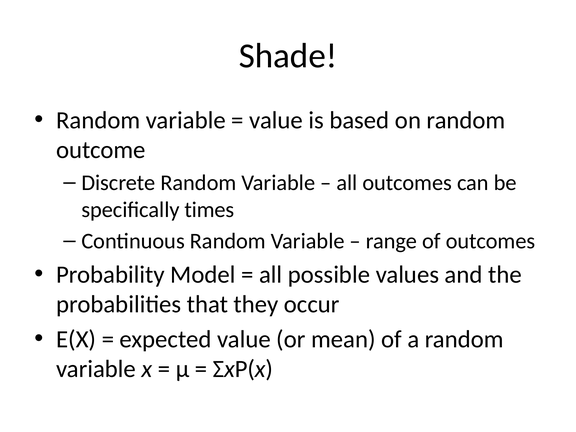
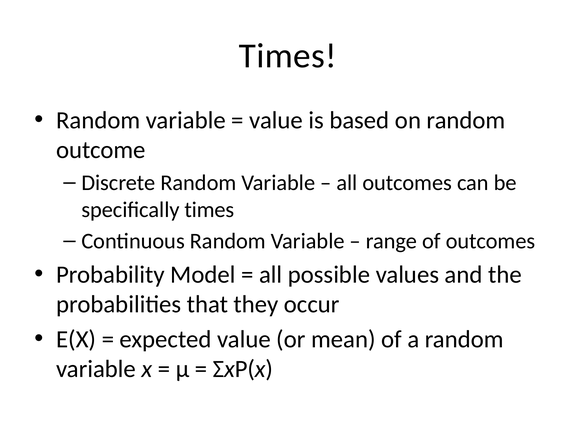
Shade: Shade -> Times (288, 56)
